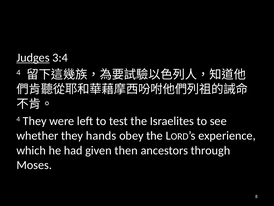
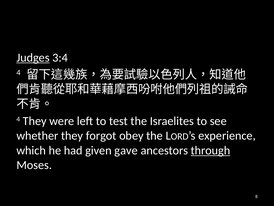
hands: hands -> forgot (101, 135)
then: then -> gave (126, 150)
through underline: none -> present (210, 150)
